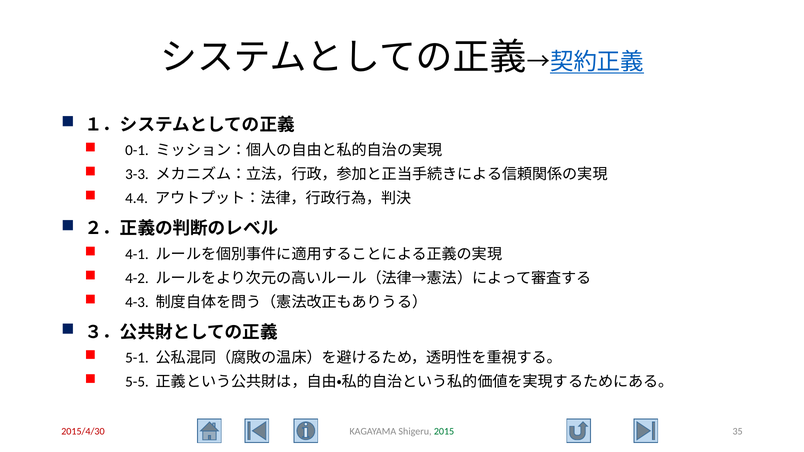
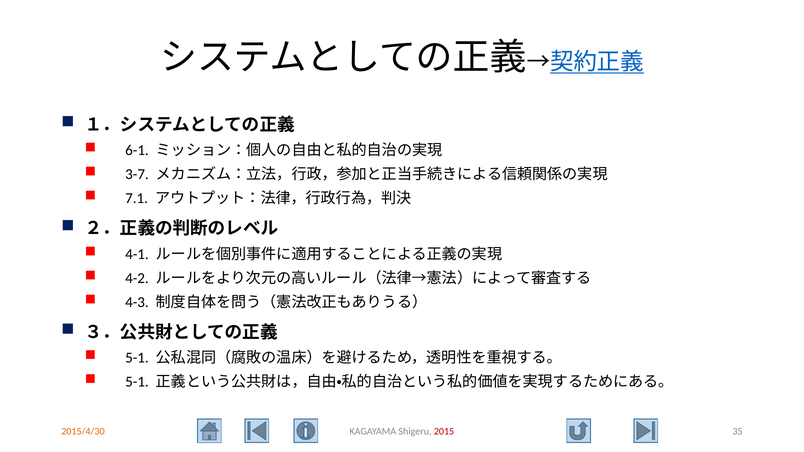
0-1: 0-1 -> 6-1 (137, 150)
3-3: 3-3 -> 3-7 (137, 174)
4.4: 4.4 -> 7.1 (137, 199)
5-5: 5-5 -> 5-1 (137, 382)
2015/4/30 colour: red -> orange (83, 432)
2015 colour: green -> red (444, 432)
